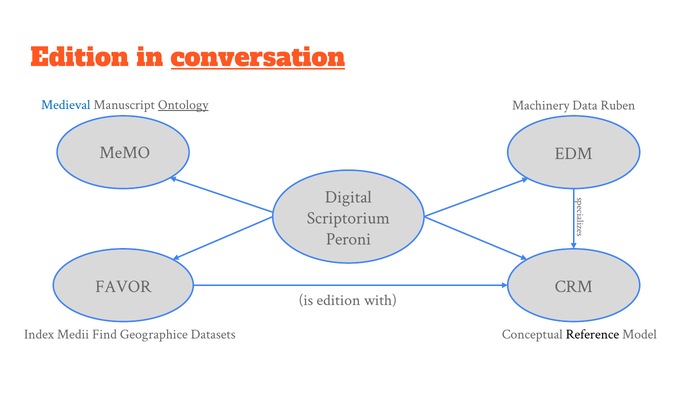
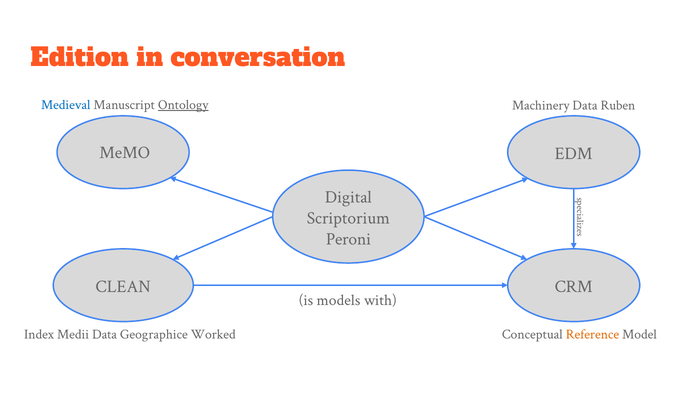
conversation underline: present -> none (258, 58)
FAVOR: FAVOR -> CLEAN (123, 286)
is edition: edition -> models (338, 300)
Medii Find: Find -> Data (105, 334)
Datasets: Datasets -> Worked (213, 334)
Reference colour: black -> orange (592, 334)
